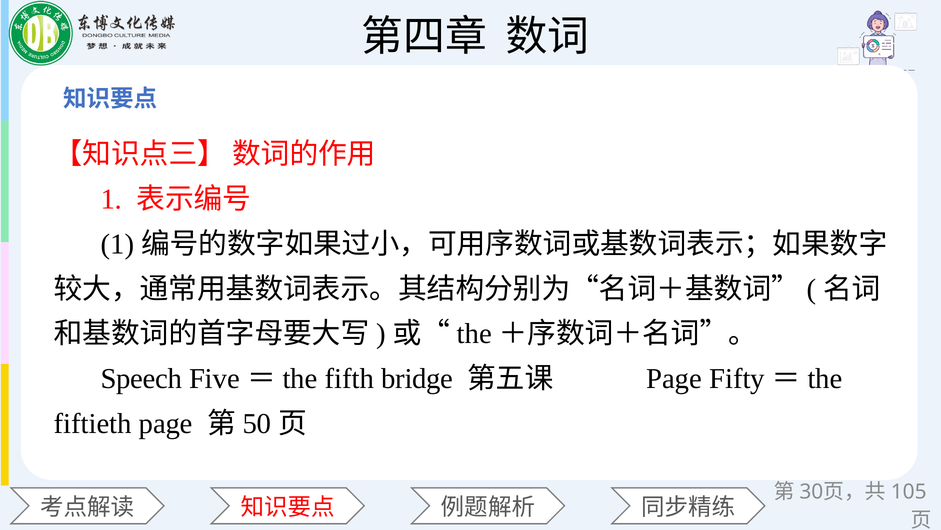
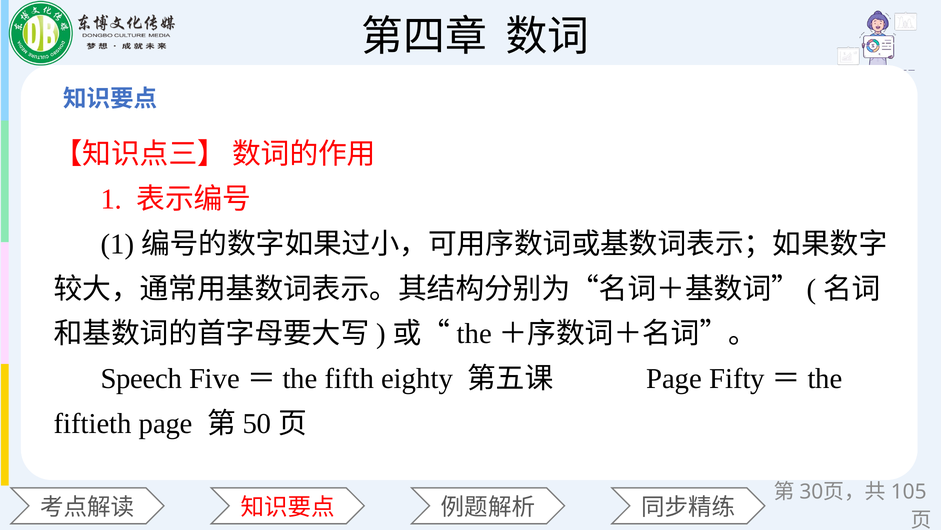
bridge: bridge -> eighty (417, 378)
